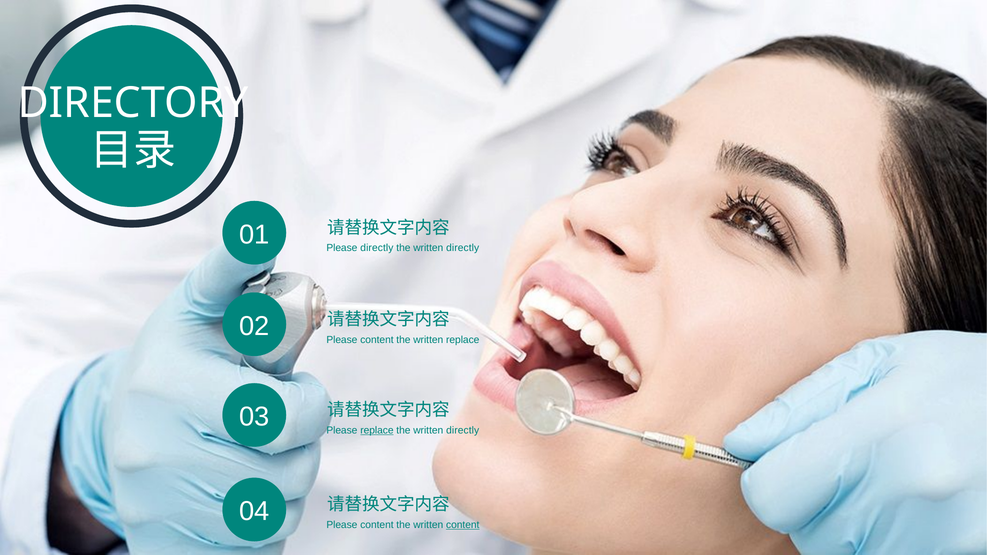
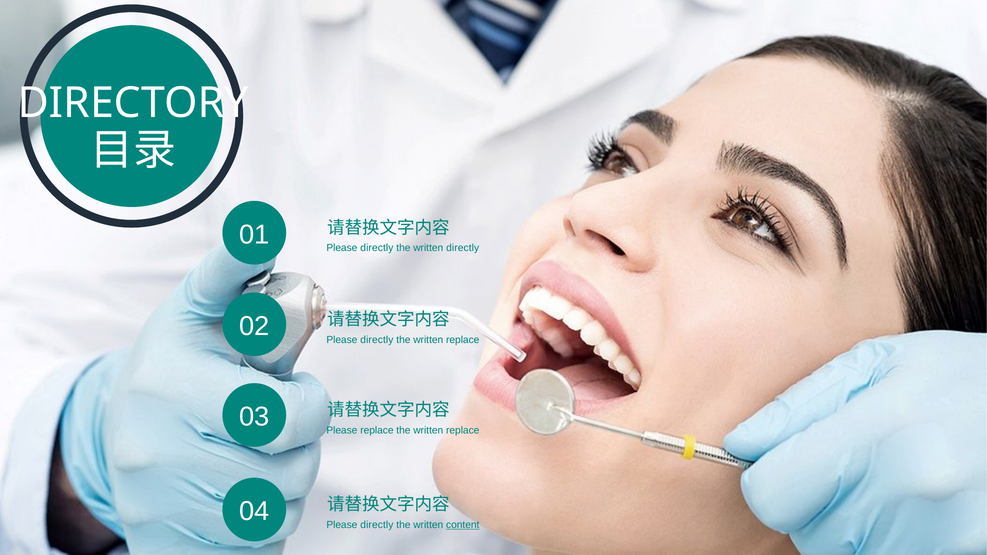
02 Please content: content -> directly (377, 340)
replace underline: present -> none (377, 431)
directly: directly -> replace (463, 431)
04 Please content: content -> directly (377, 525)
